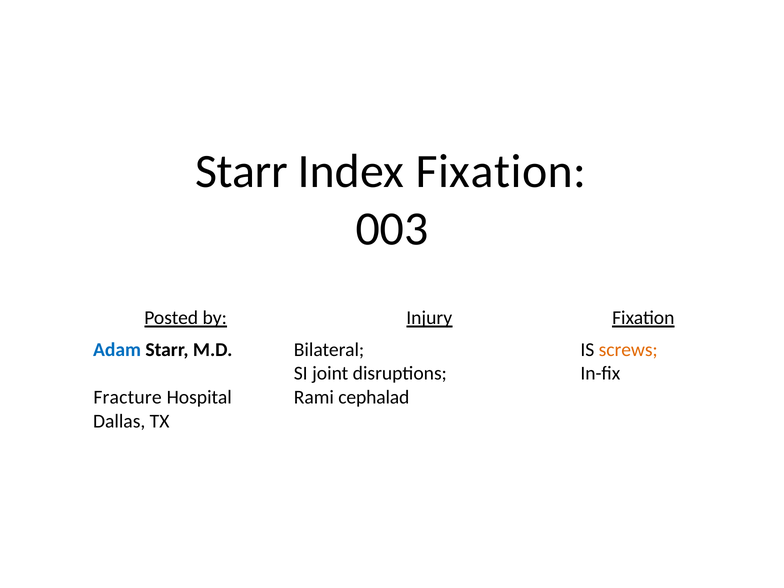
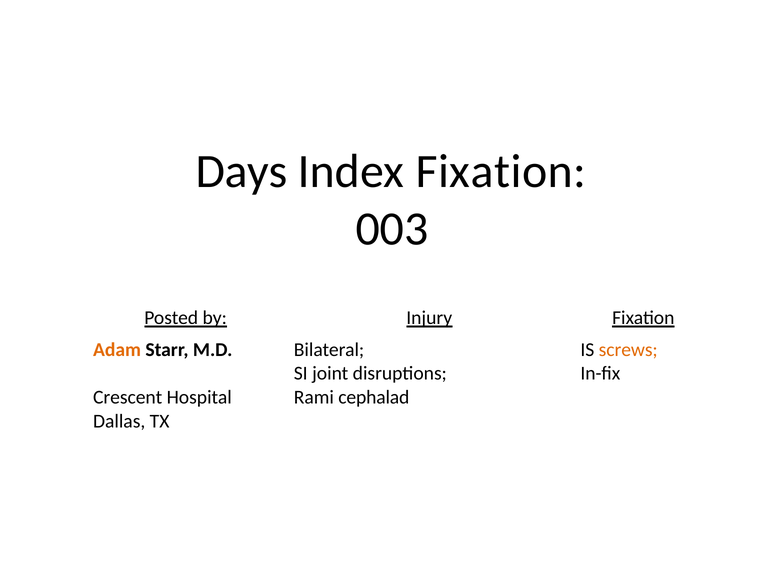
Starr: Starr -> Days (242, 171)
Adam colour: blue -> orange (117, 350)
Fracture: Fracture -> Crescent (128, 397)
